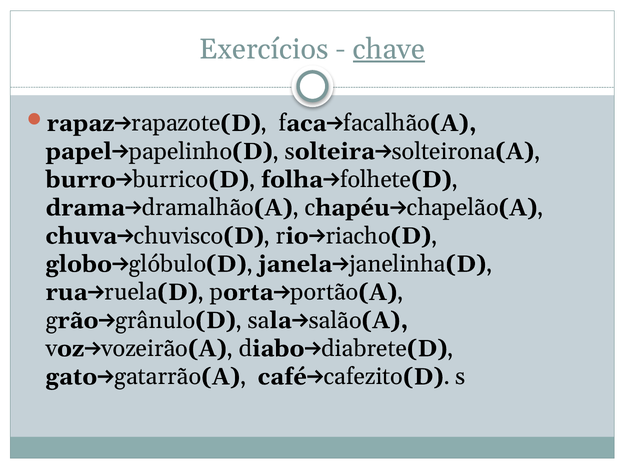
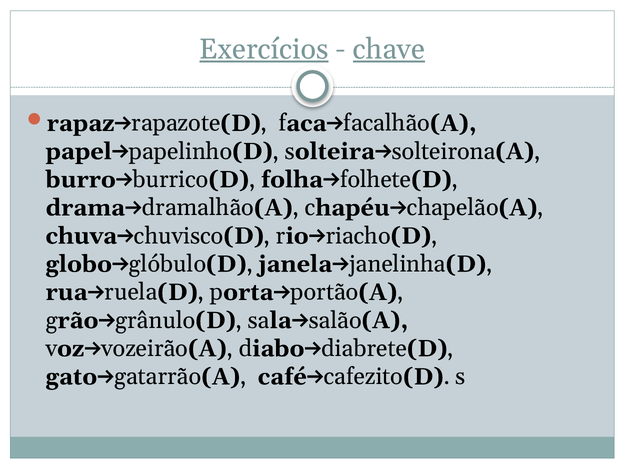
Exercícios underline: none -> present (264, 49)
